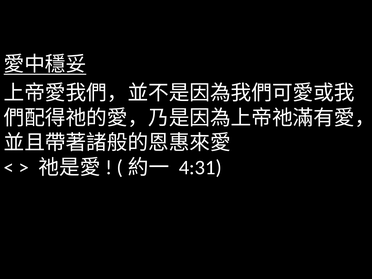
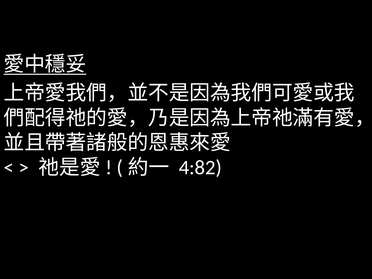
4:31: 4:31 -> 4:82 (200, 168)
